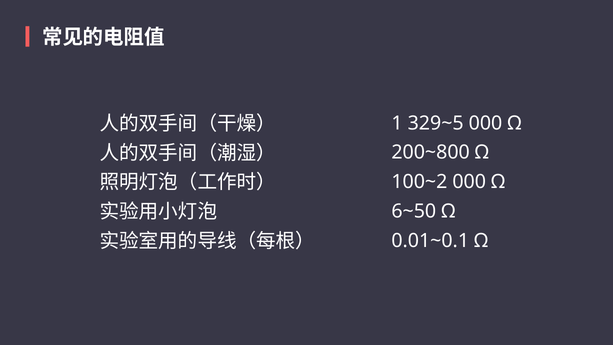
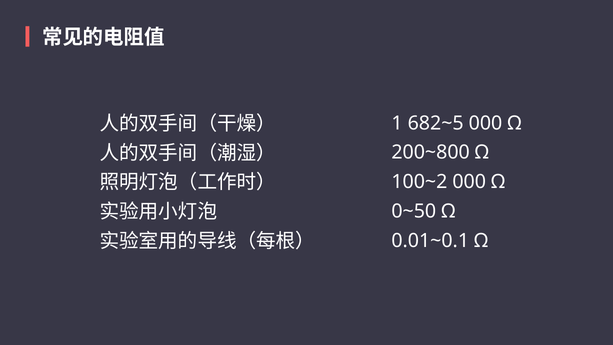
329~5: 329~5 -> 682~5 (436, 123)
6~50: 6~50 -> 0~50 (414, 211)
